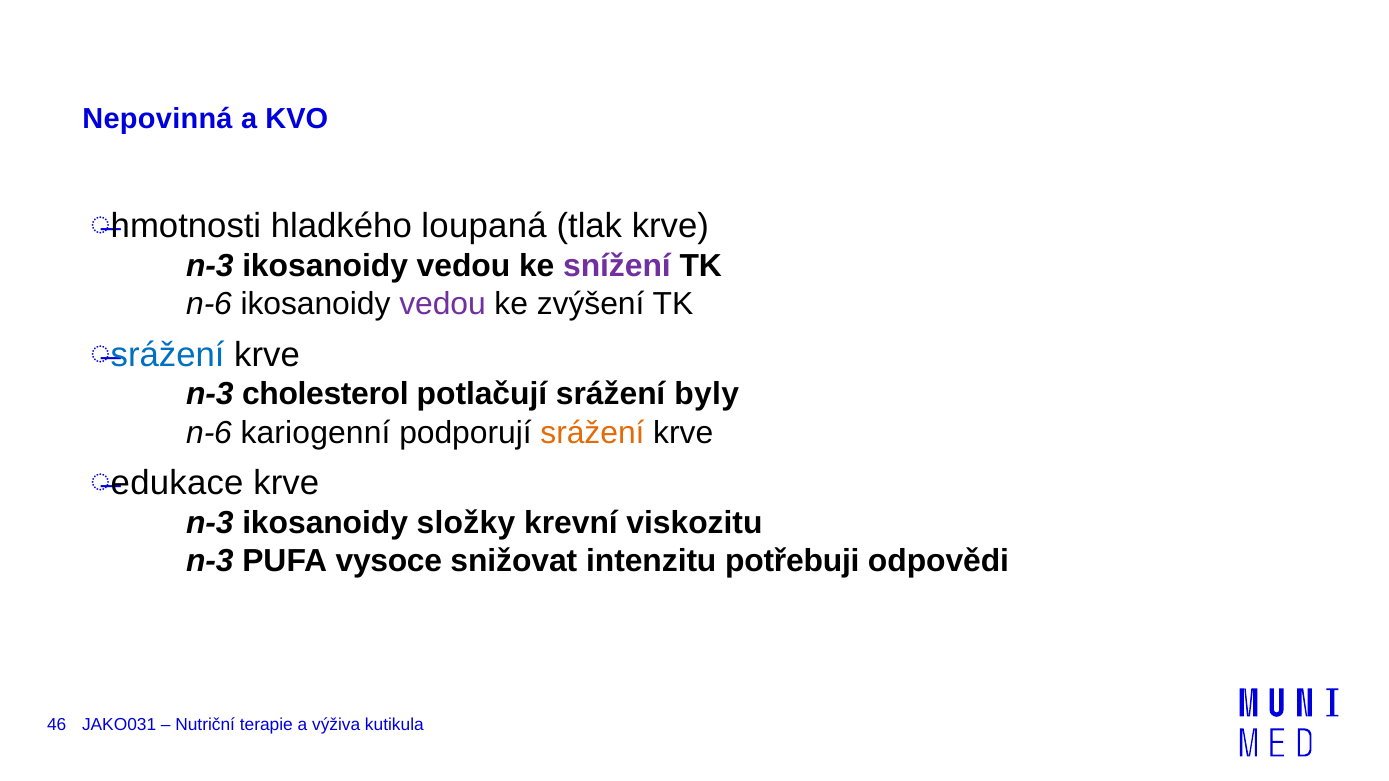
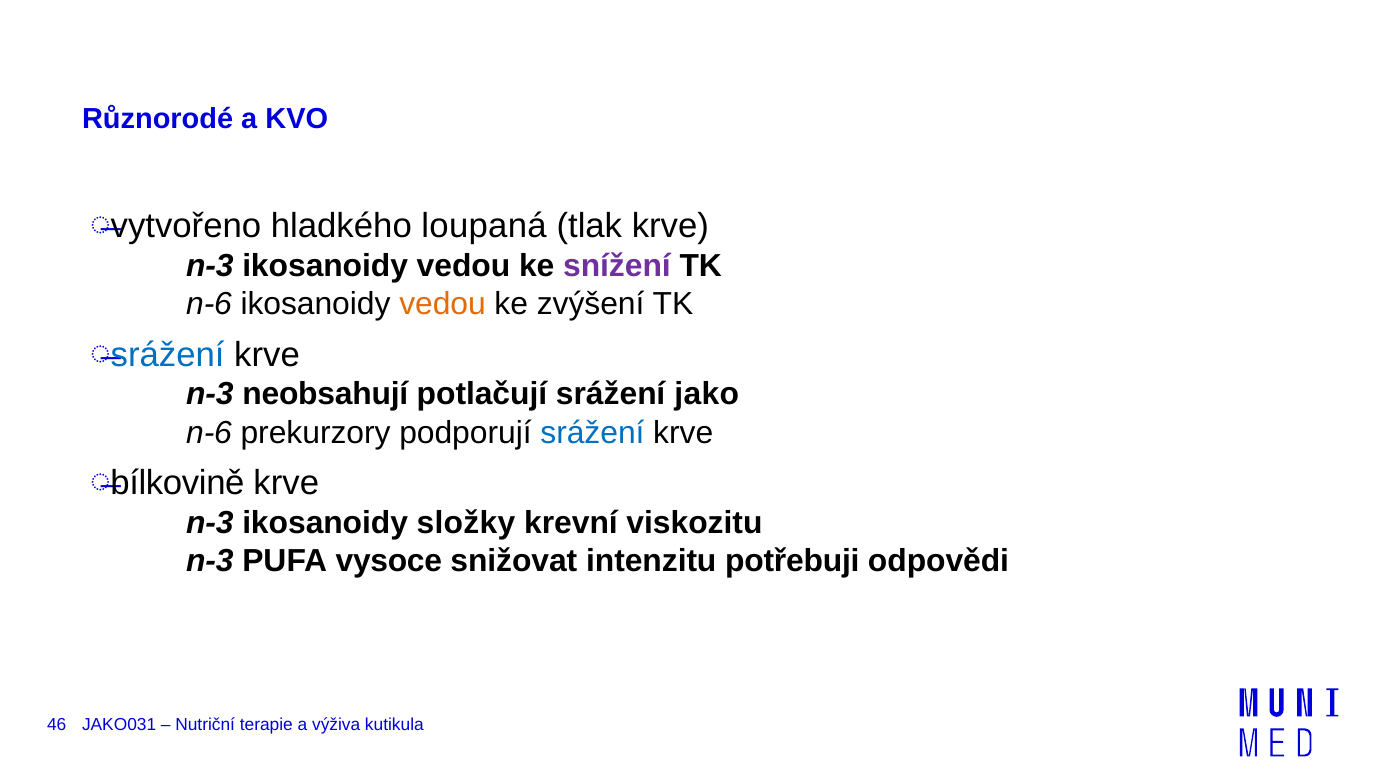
Nepovinná: Nepovinná -> Různorodé (158, 119)
hmotnosti: hmotnosti -> vytvořeno (186, 226)
vedou colour: purple -> orange (443, 304)
cholesterol: cholesterol -> neobsahují (325, 395)
byly: byly -> jako (707, 395)
kariogenní: kariogenní -> prekurzory (316, 433)
srážení colour: orange -> blue (592, 433)
edukace: edukace -> bílkovině (177, 483)
